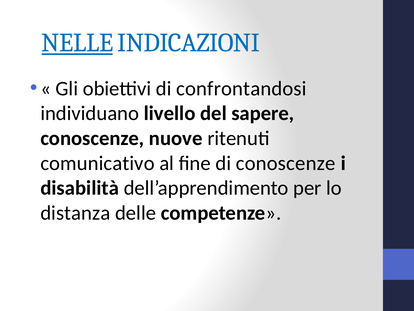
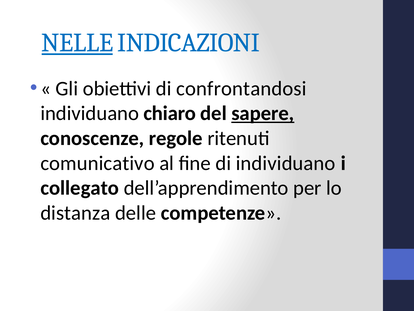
livello: livello -> chiaro (170, 113)
sapere underline: none -> present (263, 113)
nuove: nuove -> regole (176, 138)
di conoscenze: conoscenze -> individuano (286, 163)
disabilità: disabilità -> collegato (80, 188)
